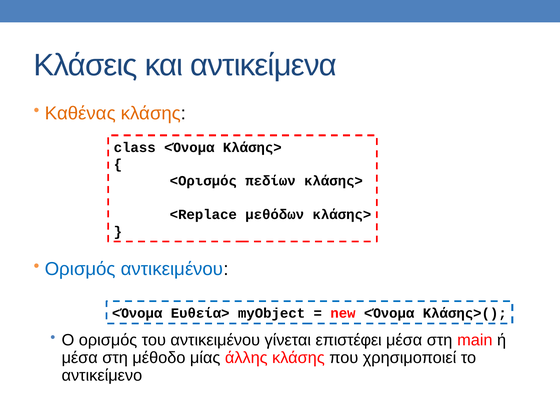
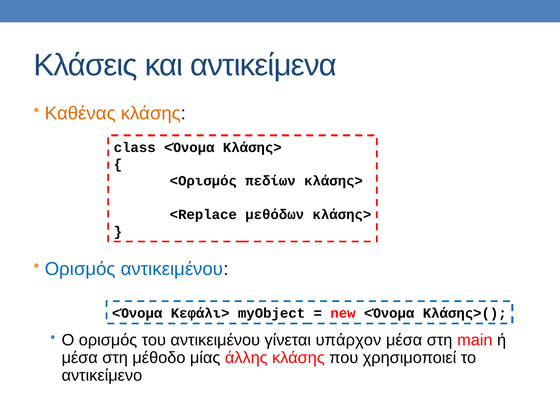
Ευθεία>: Ευθεία> -> Κεφάλι> (200, 313)
επιστέφει: επιστέφει -> υπάρχον (348, 340)
